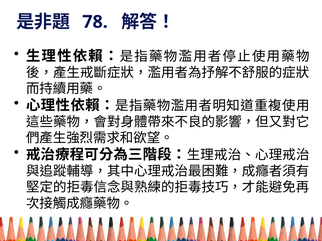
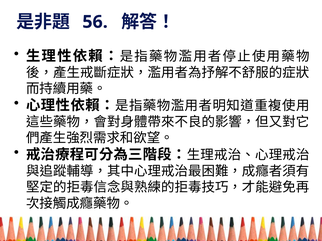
78: 78 -> 56 (95, 22)
